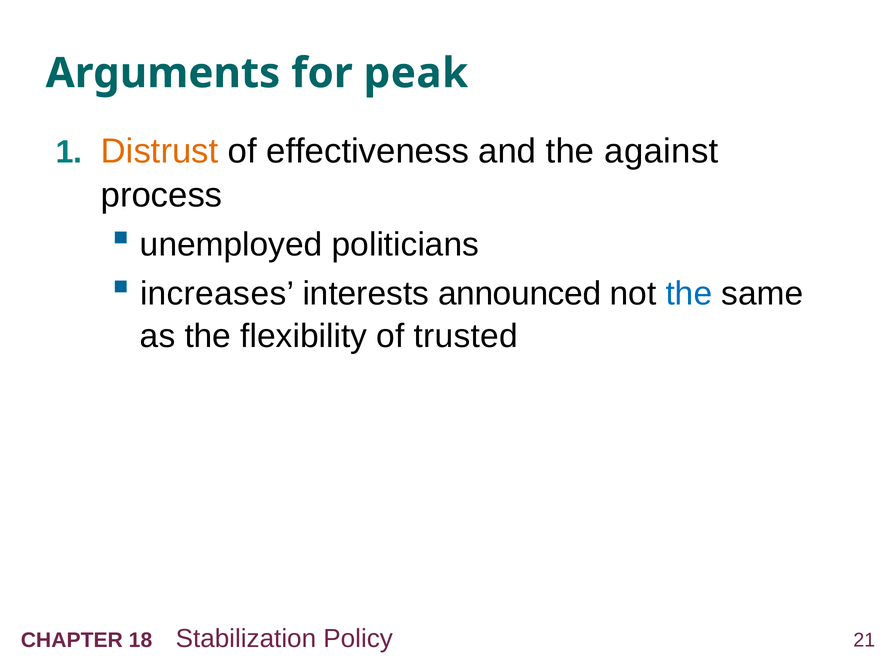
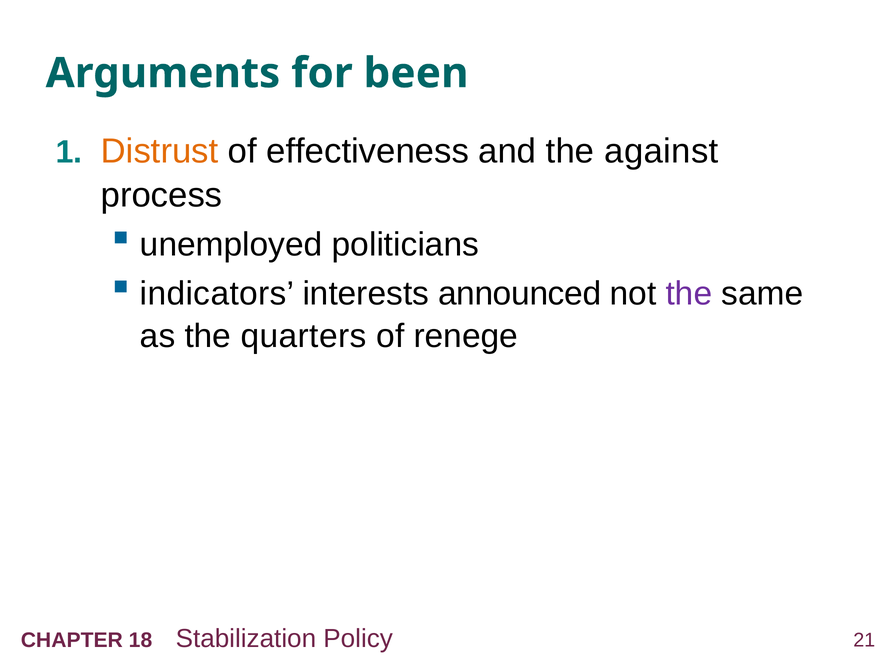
peak: peak -> been (416, 73)
increases: increases -> indicators (217, 294)
the colour: blue -> purple (689, 294)
flexibility: flexibility -> quarters (304, 336)
trusted: trusted -> renege (466, 336)
